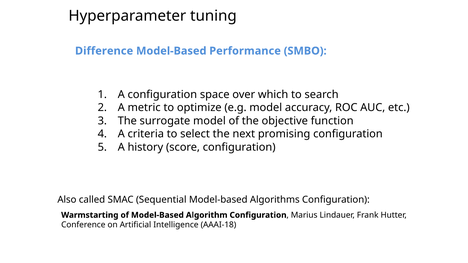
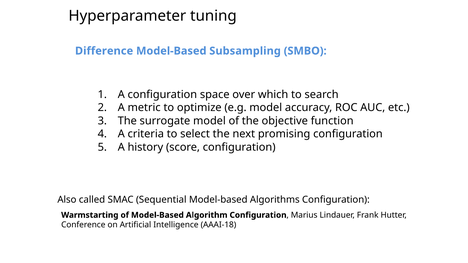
Performance: Performance -> Subsampling (245, 51)
